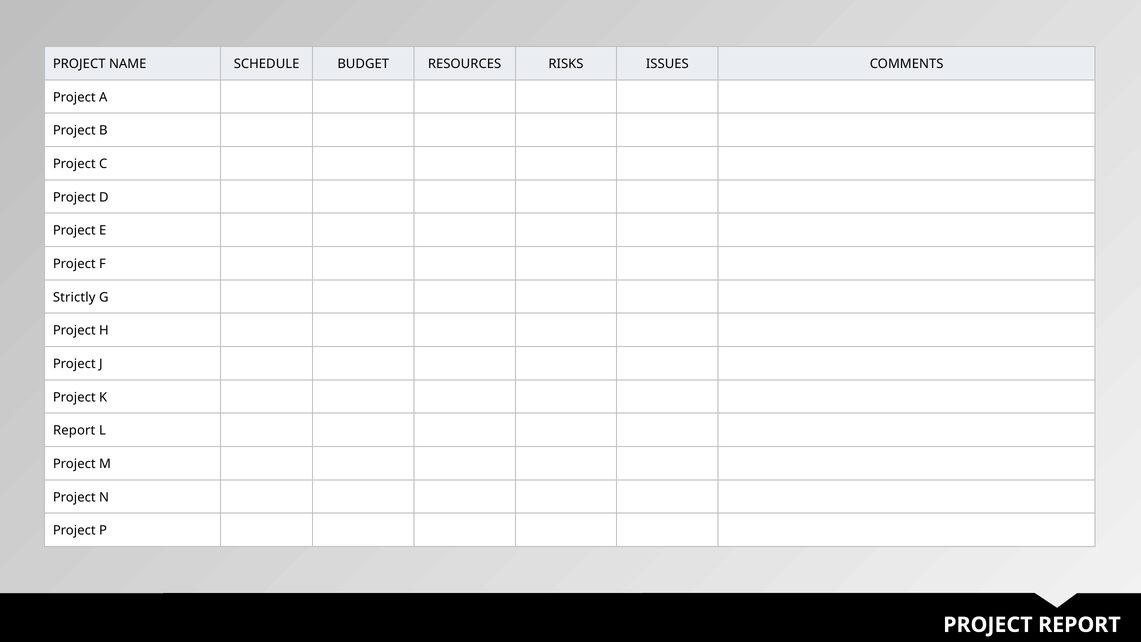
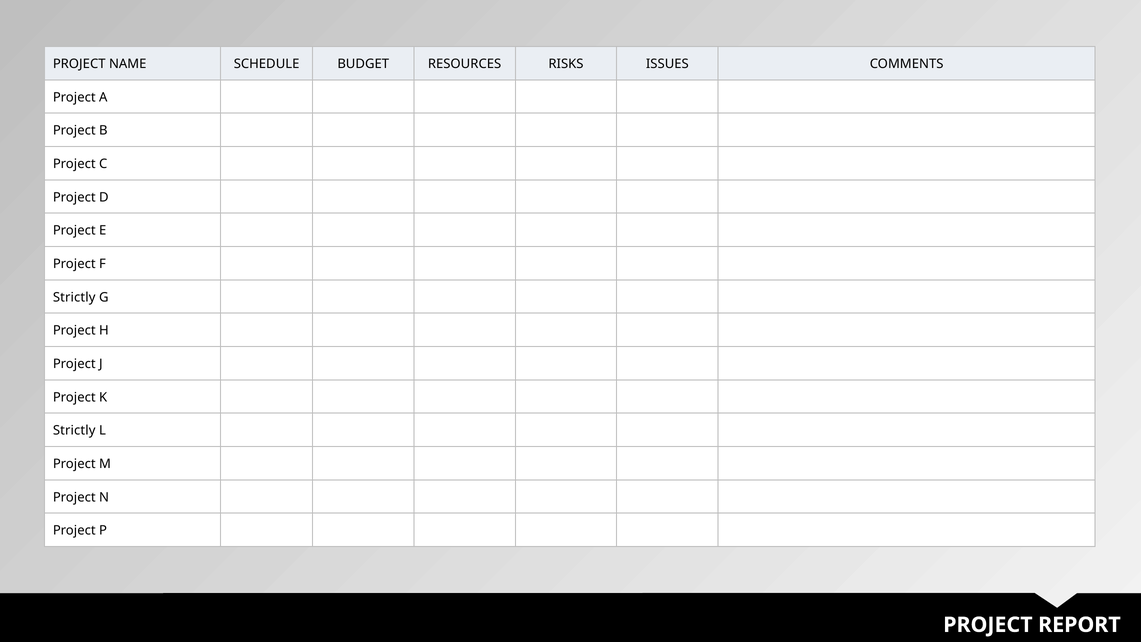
Report: Report -> Strictly (74, 430)
